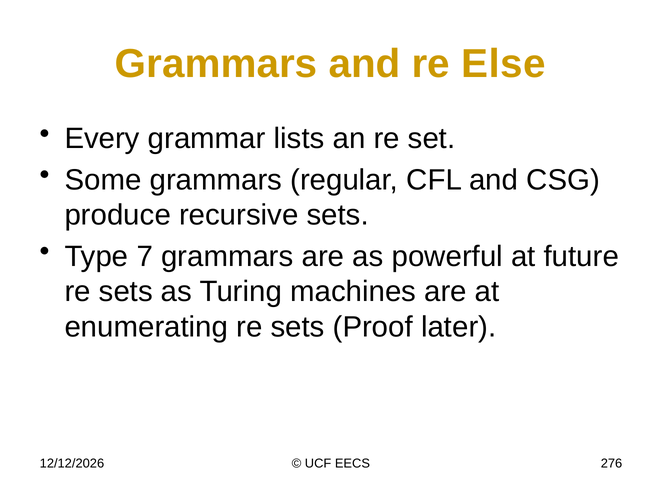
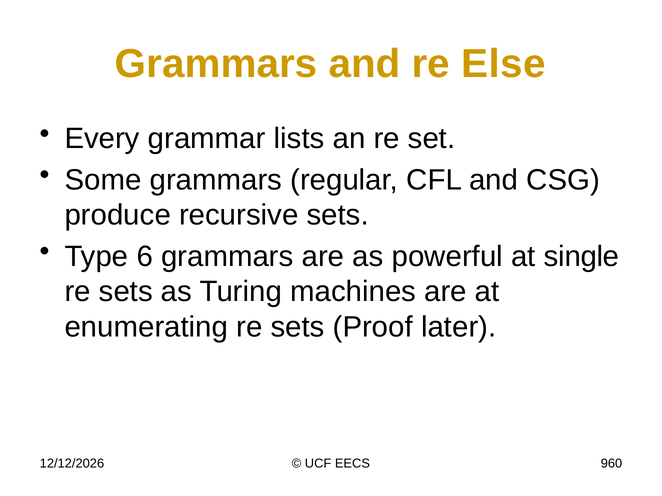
7: 7 -> 6 (145, 257)
future: future -> single (582, 257)
276: 276 -> 960 (611, 464)
